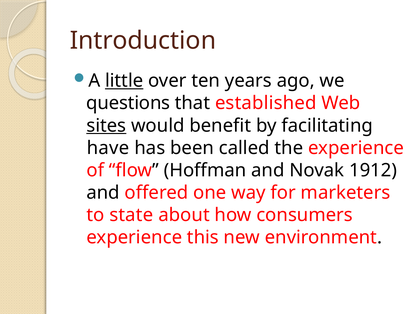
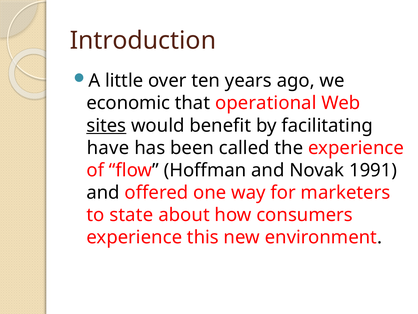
little underline: present -> none (124, 81)
questions: questions -> economic (128, 103)
established: established -> operational (266, 103)
1912: 1912 -> 1991 (373, 170)
